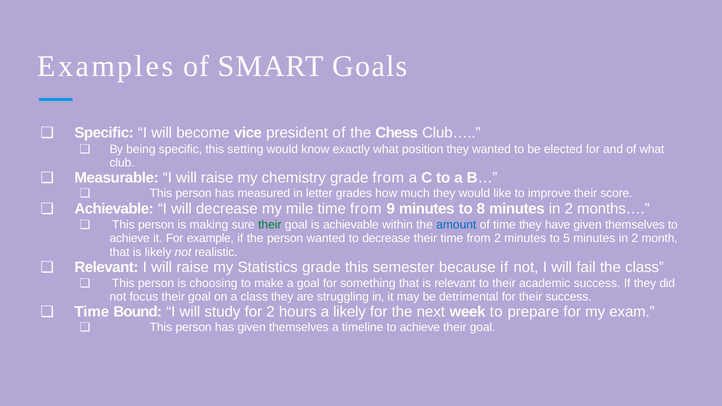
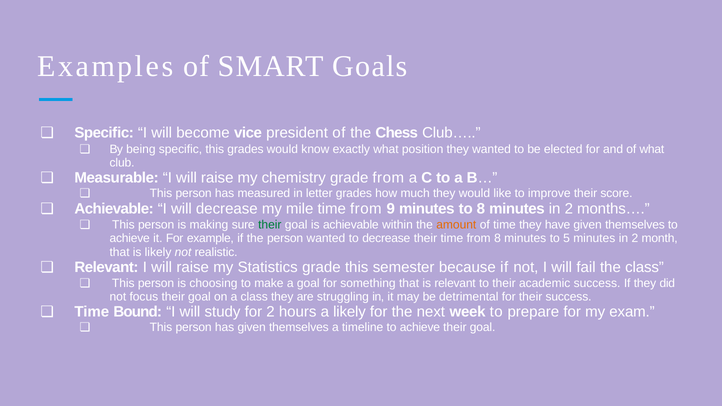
this setting: setting -> grades (245, 149)
amount colour: blue -> orange (456, 225)
from 2: 2 -> 8 (497, 238)
